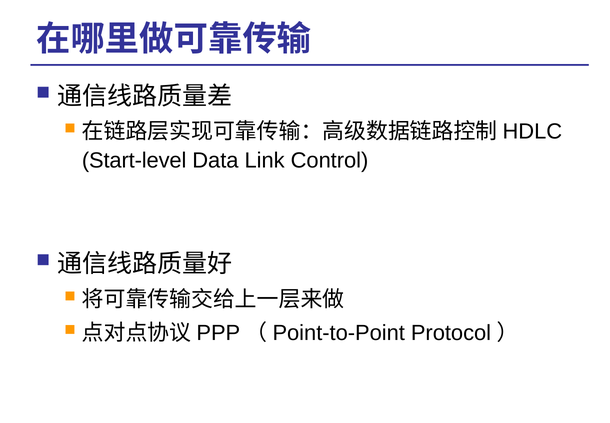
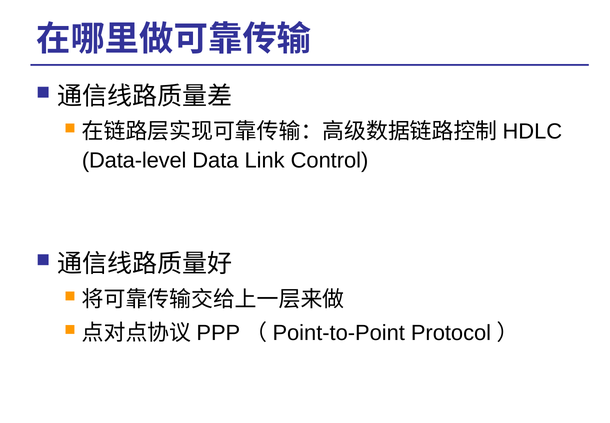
Start-level: Start-level -> Data-level (134, 160)
